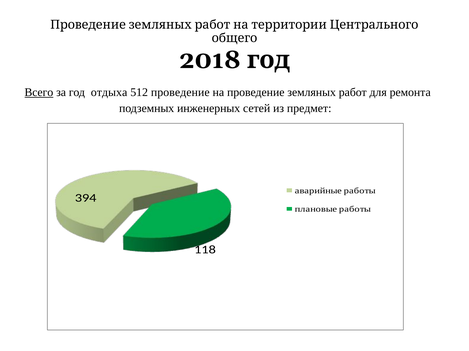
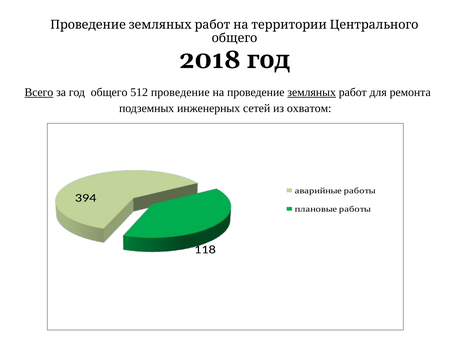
год отдыха: отдыха -> общего (109, 93)
земляных underline: none -> present (312, 93)
предмет: предмет -> охватом (309, 108)
